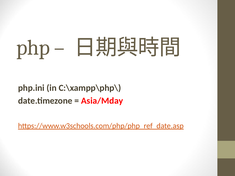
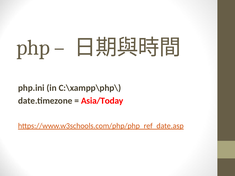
Asia/Mday: Asia/Mday -> Asia/Today (102, 101)
